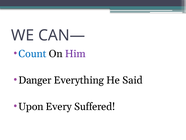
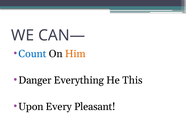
Him colour: purple -> orange (75, 54)
Said: Said -> This (133, 80)
Suffered: Suffered -> Pleasant (95, 106)
